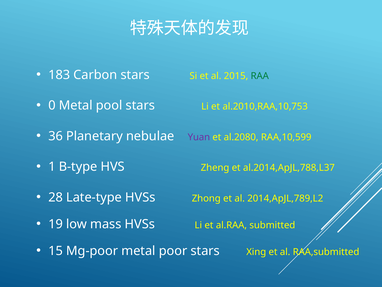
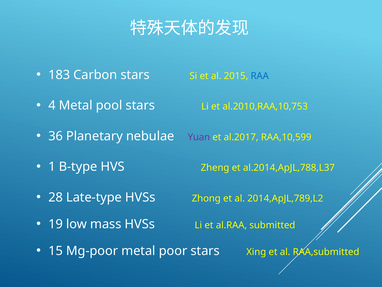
RAA colour: green -> blue (260, 76)
0: 0 -> 4 (52, 105)
al.2080: al.2080 -> al.2017 (241, 137)
